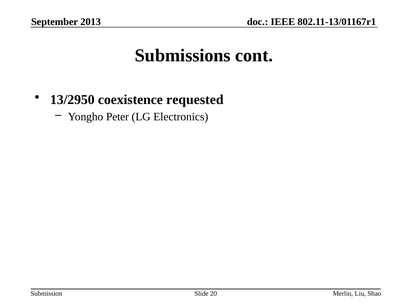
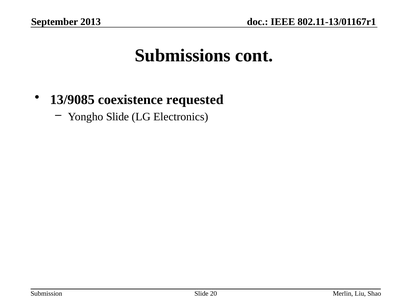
13/2950: 13/2950 -> 13/9085 (72, 100)
Yongho Peter: Peter -> Slide (118, 117)
